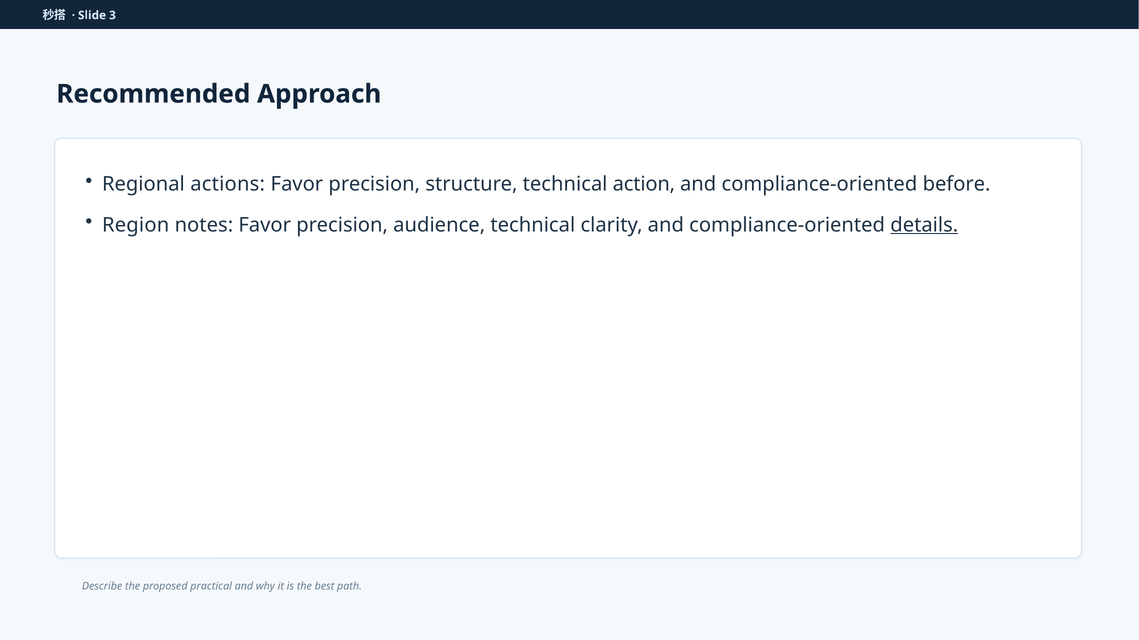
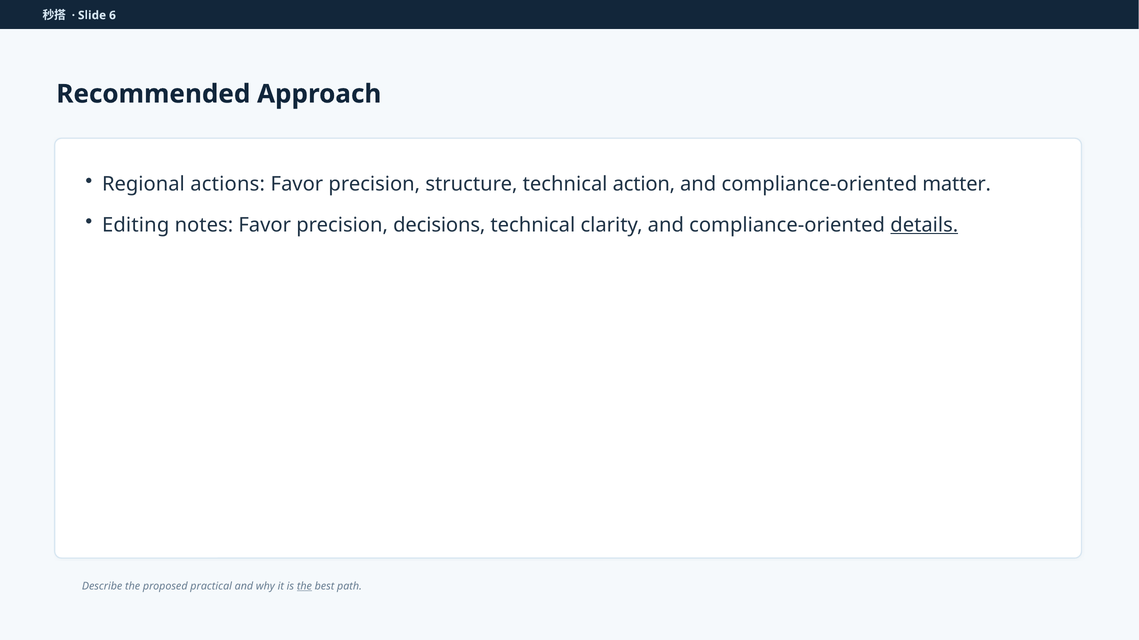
3: 3 -> 6 (112, 15)
before: before -> matter (957, 184)
Region: Region -> Editing (136, 225)
audience: audience -> decisions (439, 225)
the underline: none -> present (304, 587)
